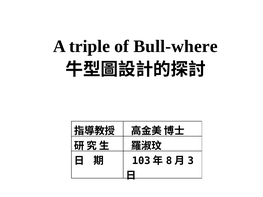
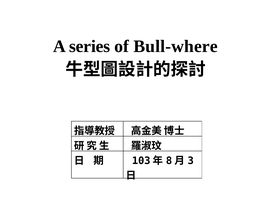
triple: triple -> series (90, 46)
